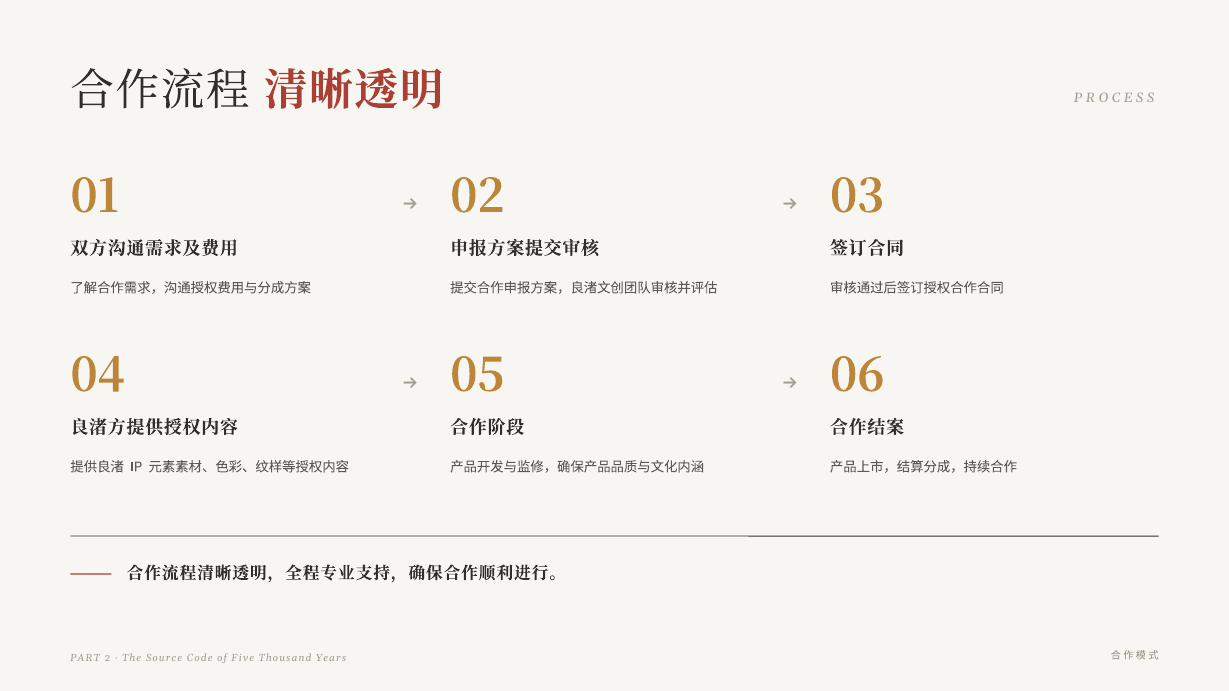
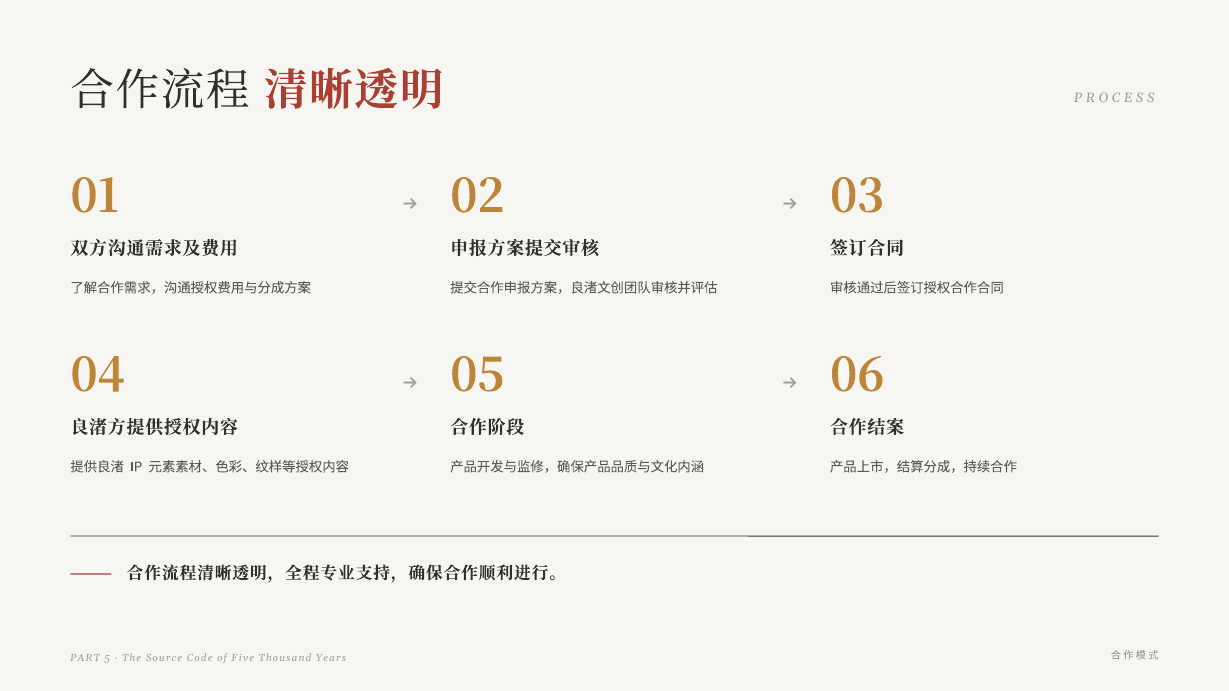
2: 2 -> 5 (107, 658)
